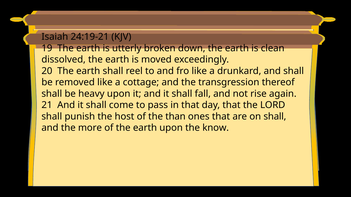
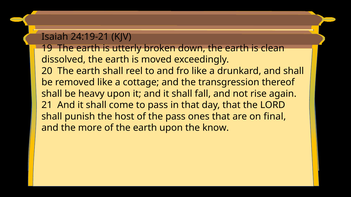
the than: than -> pass (175, 117)
on shall: shall -> final (275, 117)
